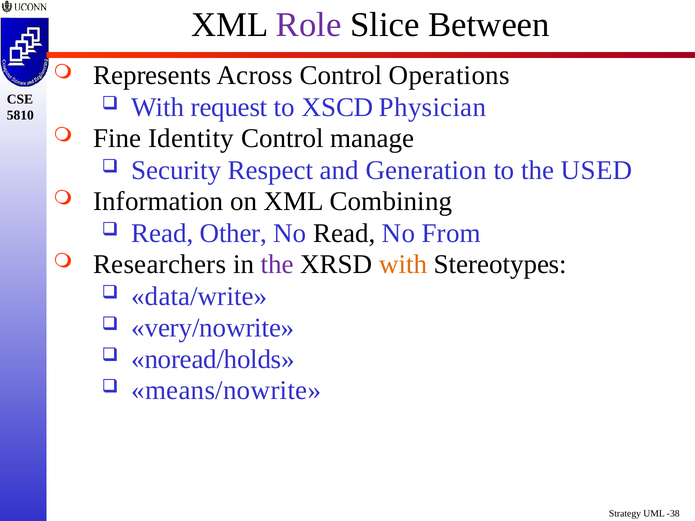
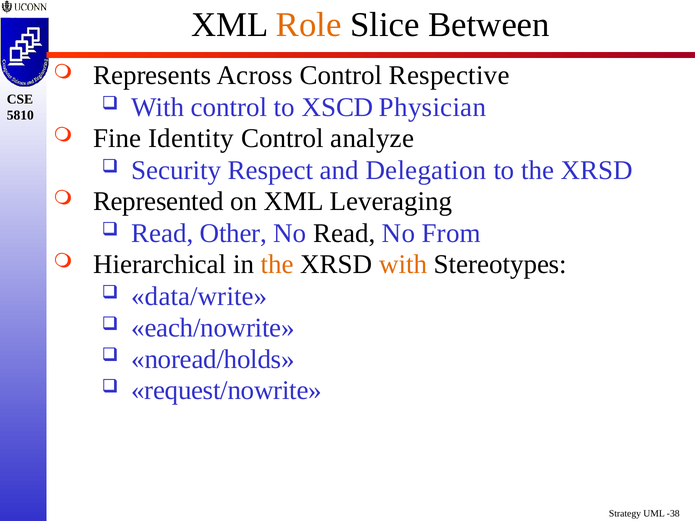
Role colour: purple -> orange (309, 25)
Operations: Operations -> Respective (449, 76)
With request: request -> control (229, 108)
manage: manage -> analyze (372, 139)
Generation: Generation -> Delegation (426, 171)
to the USED: USED -> XRSD (597, 171)
Information: Information -> Represented (158, 202)
Combining: Combining -> Leveraging (391, 202)
Researchers: Researchers -> Hierarchical (160, 265)
the colour: purple -> orange (277, 265)
very/nowrite: very/nowrite -> each/nowrite (213, 328)
means/nowrite: means/nowrite -> request/nowrite (226, 391)
